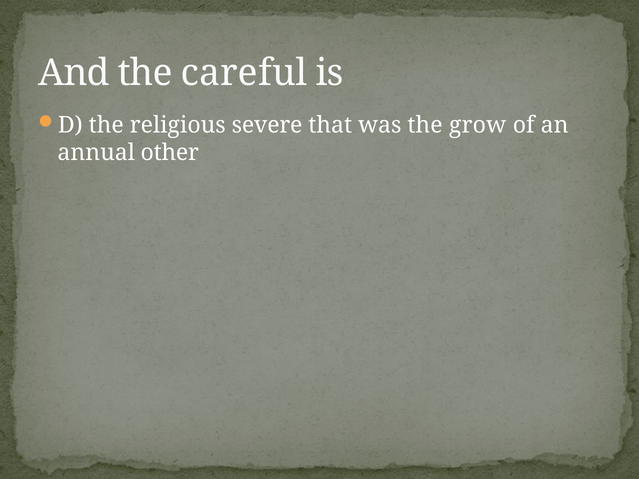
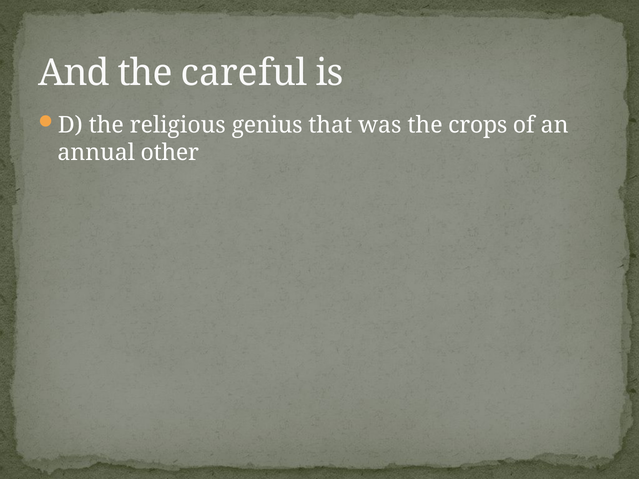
severe: severe -> genius (267, 125)
grow: grow -> crops (478, 125)
